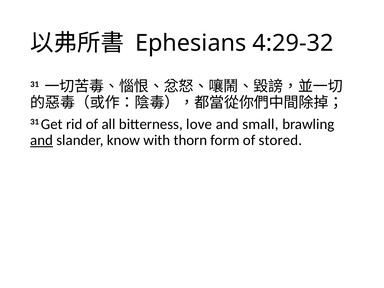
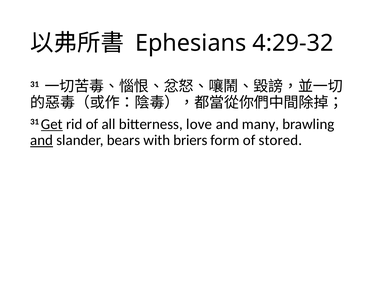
Get underline: none -> present (52, 124)
small: small -> many (260, 124)
know: know -> bears (123, 140)
thorn: thorn -> briers (190, 140)
